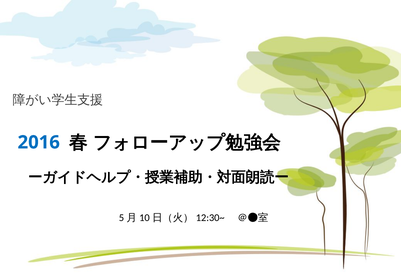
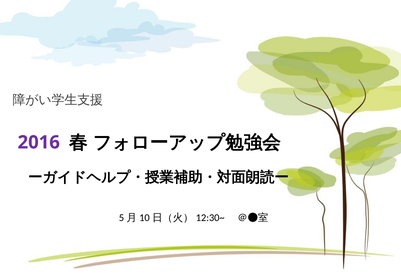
2016 colour: blue -> purple (39, 142)
